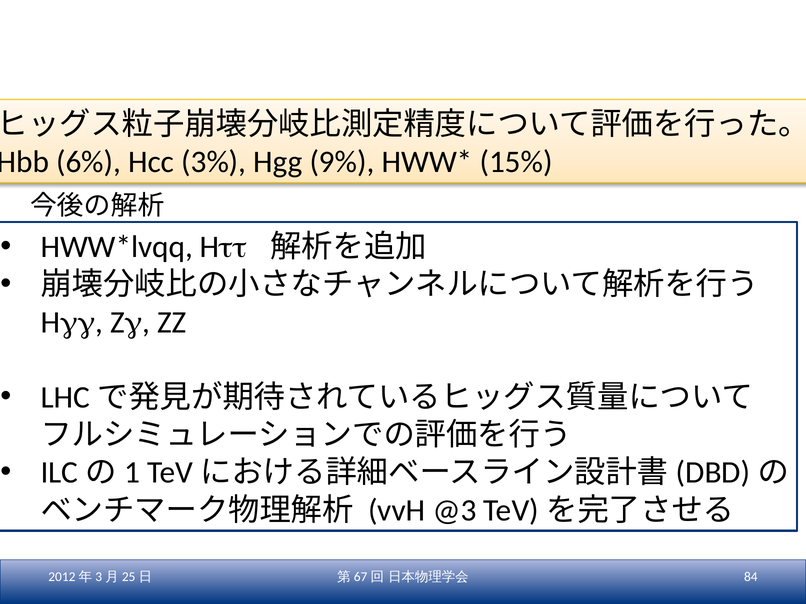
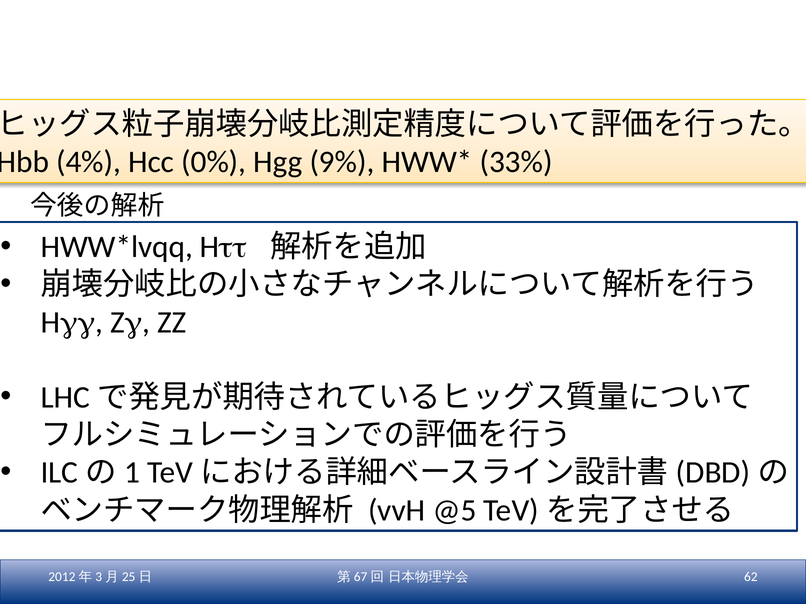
6%: 6% -> 4% (89, 162)
3%: 3% -> 0% (214, 162)
15%: 15% -> 33% (516, 162)
@3: @3 -> @5 (454, 511)
84: 84 -> 62 (751, 577)
